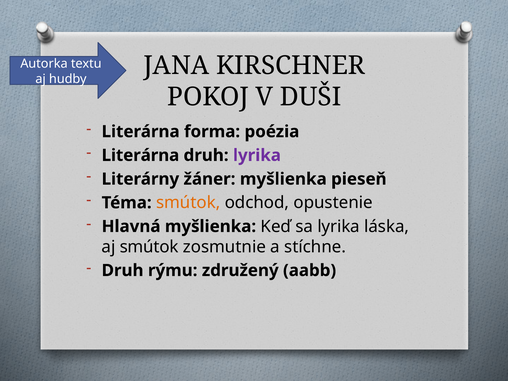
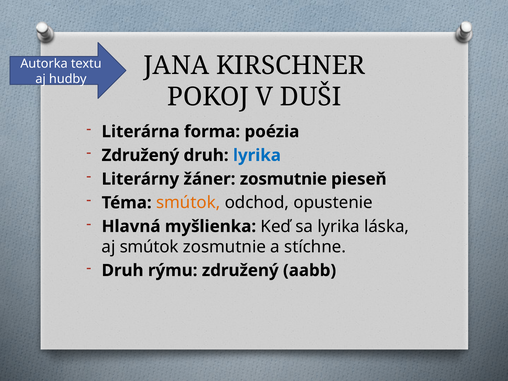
Literárna: Literárna -> Združený (140, 155)
lyrika colour: purple -> blue (257, 155)
žáner myšlienka: myšlienka -> zosmutnie (283, 179)
